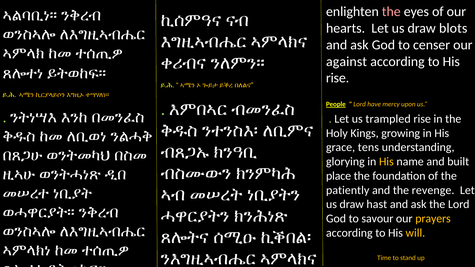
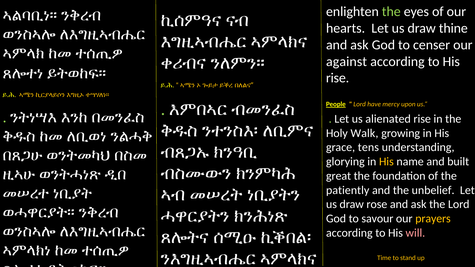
the colour: pink -> light green (391, 12)
blots: blots -> thine (453, 28)
trampled: trampled -> alienated (388, 119)
Kings: Kings -> Walk (364, 133)
place: place -> great (339, 176)
revenge: revenge -> unbelief (433, 190)
hast: hast -> rose (377, 204)
will colour: yellow -> pink (415, 233)
